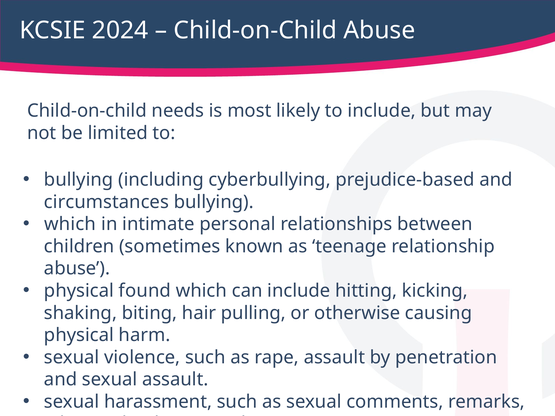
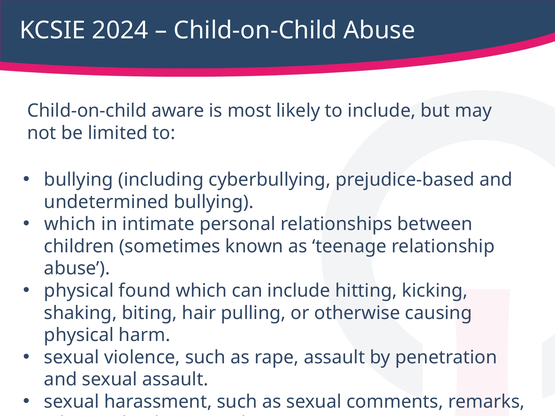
needs: needs -> aware (178, 111)
circumstances: circumstances -> undetermined (106, 202)
